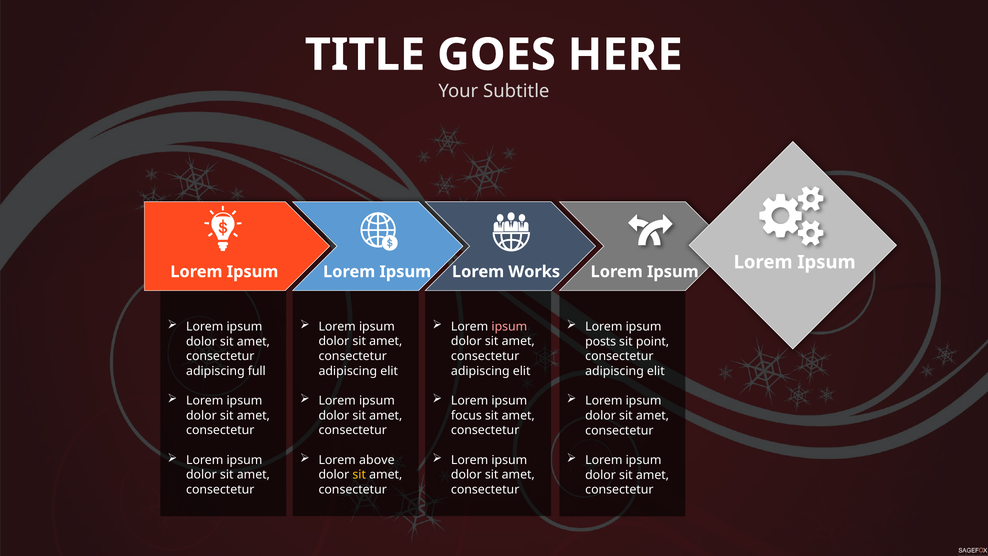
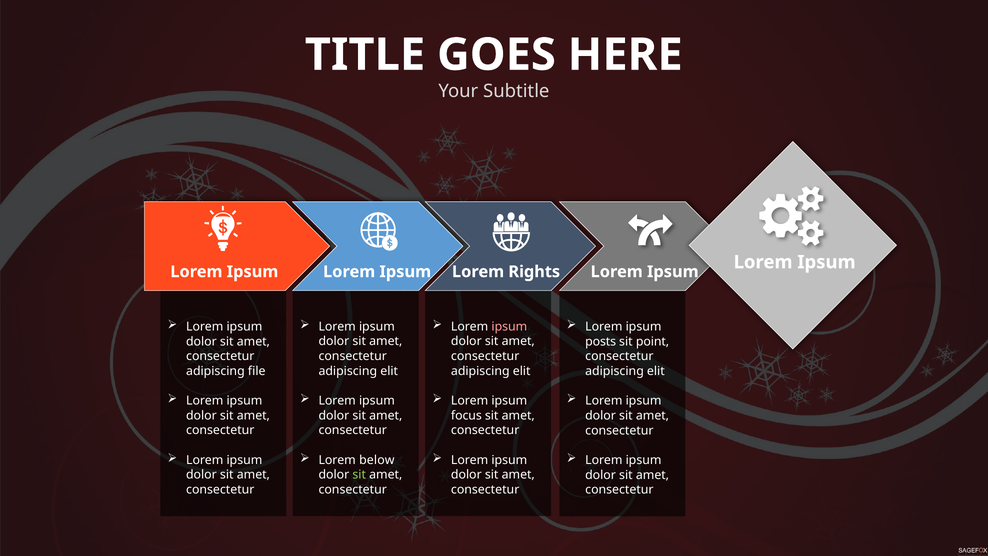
Works: Works -> Rights (534, 272)
full: full -> file (257, 371)
above: above -> below (377, 460)
sit colour: yellow -> light green (359, 475)
